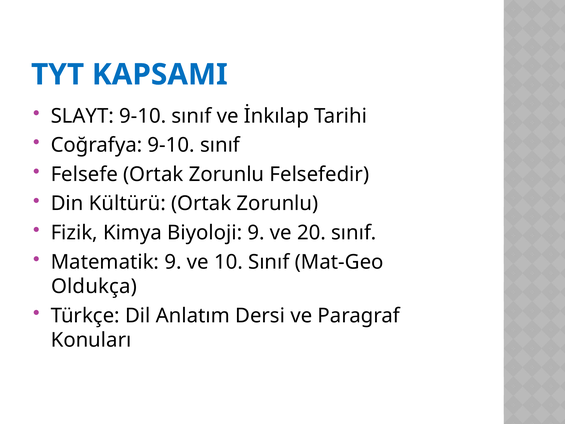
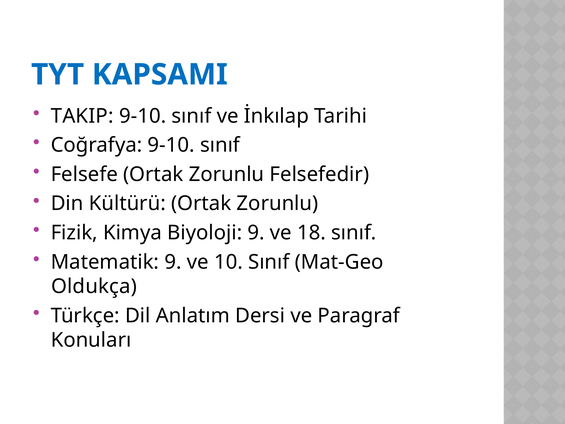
SLAYT: SLAYT -> TAKIP (82, 116)
20: 20 -> 18 (311, 233)
